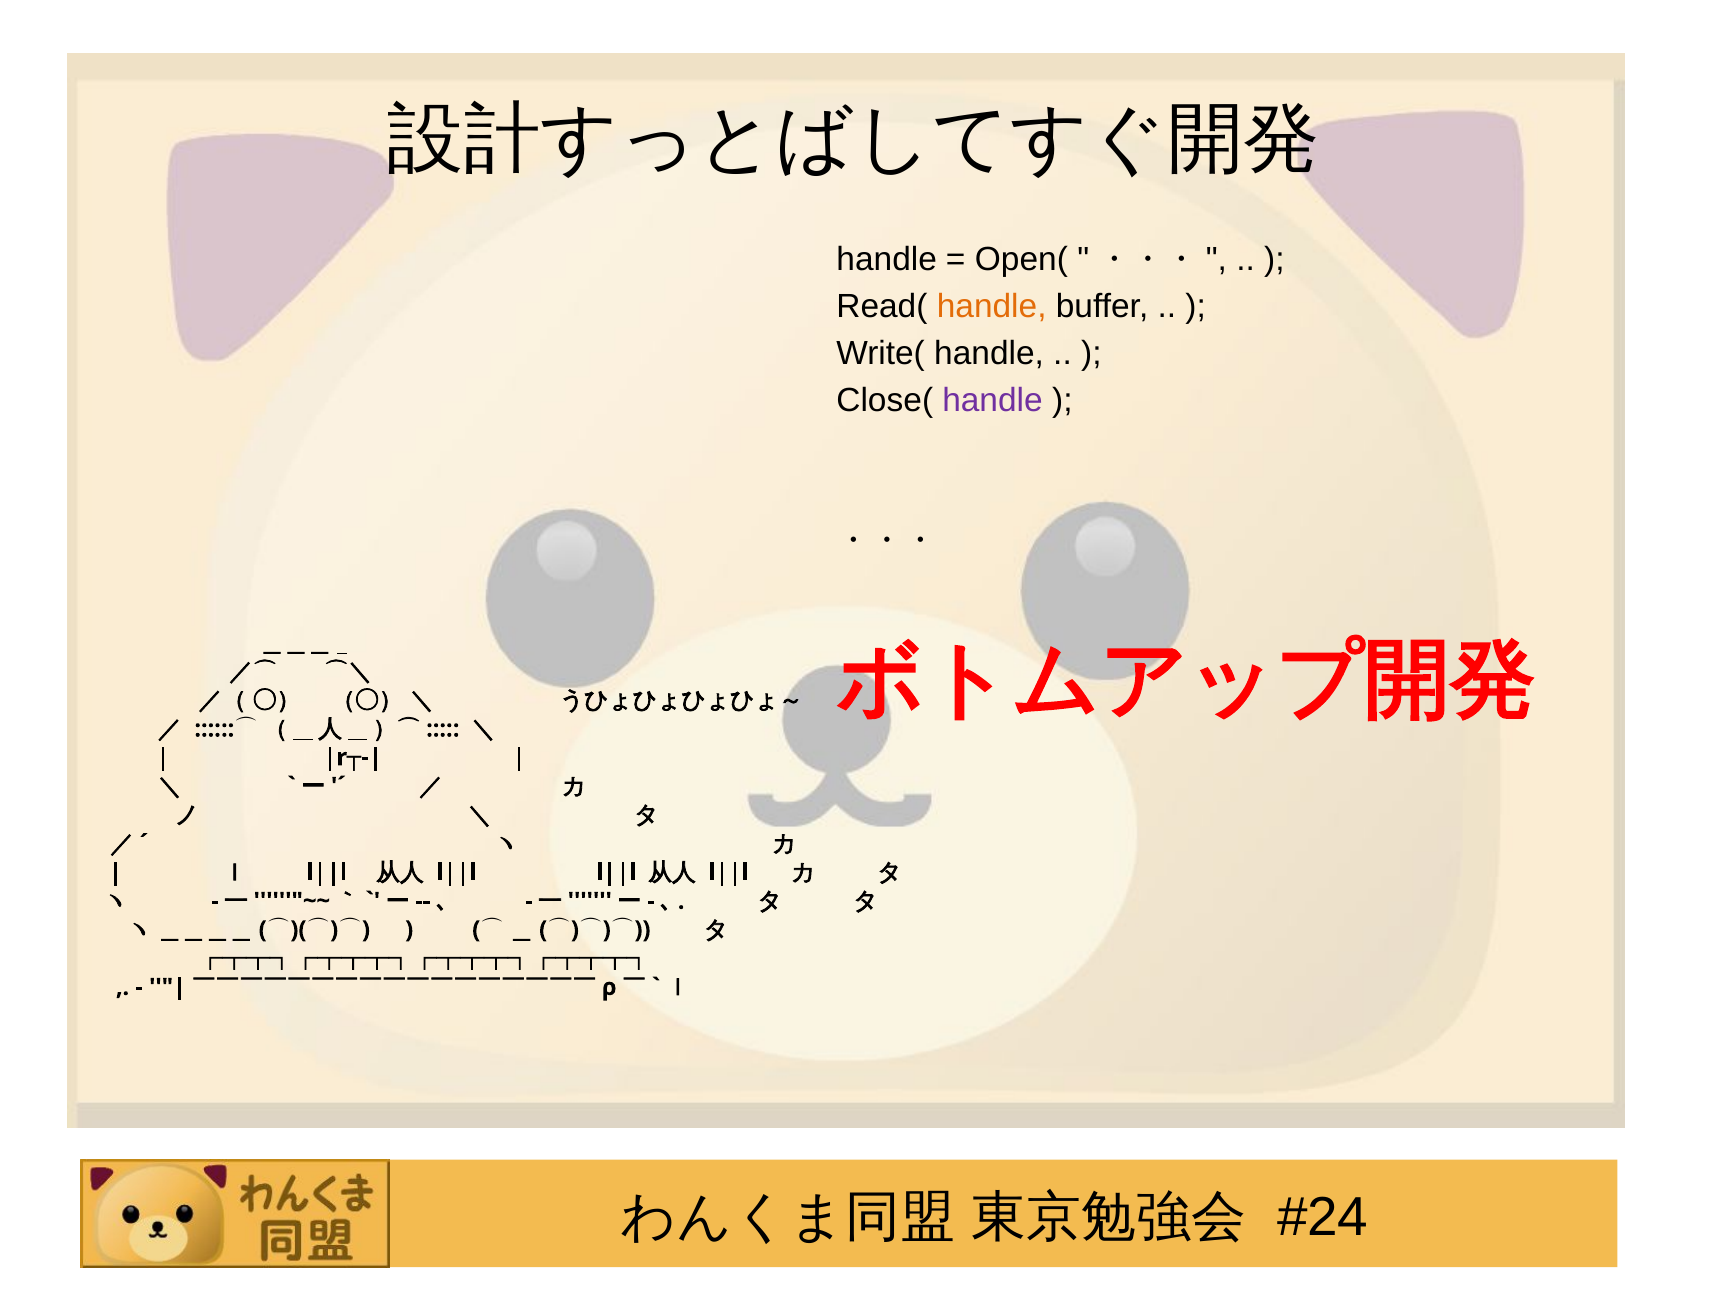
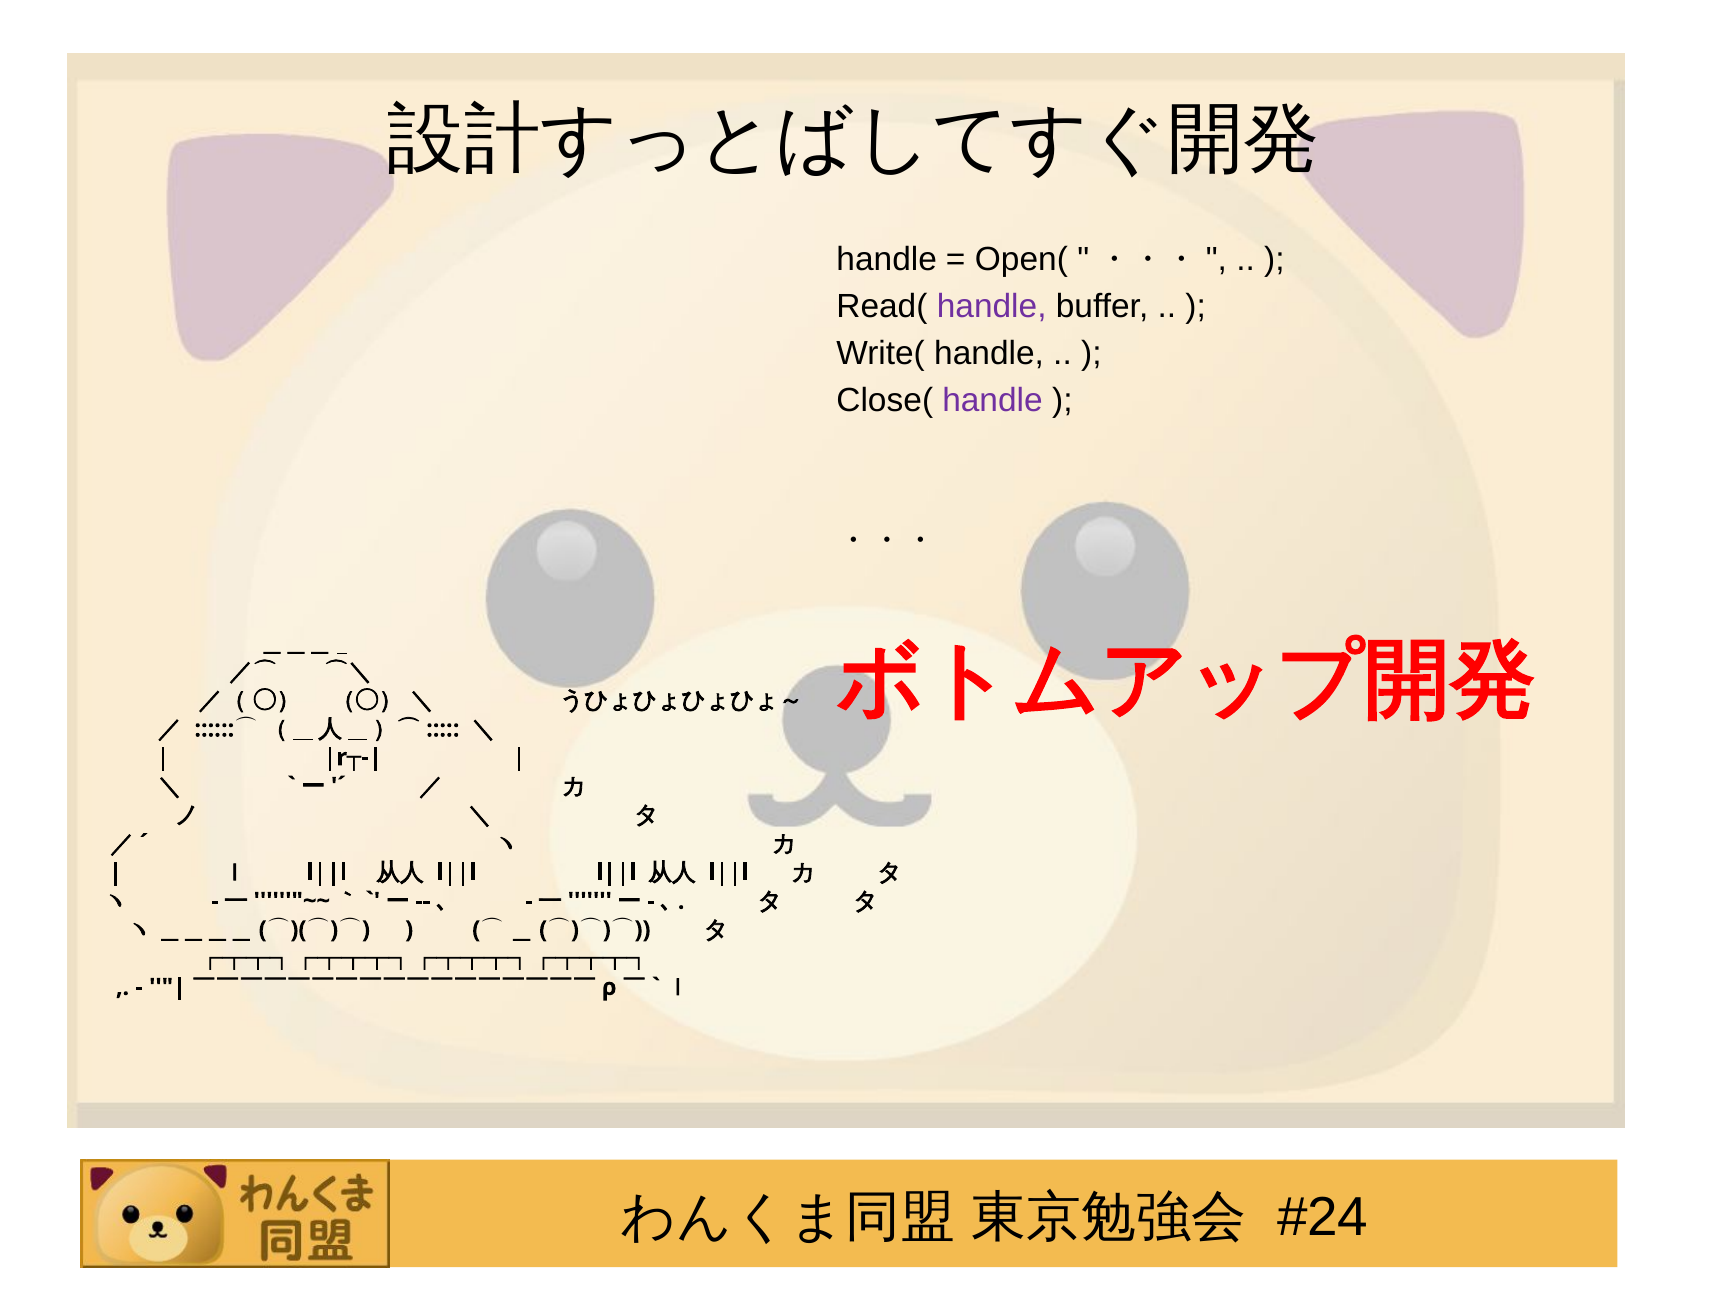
handle colour: orange -> purple (992, 306)
